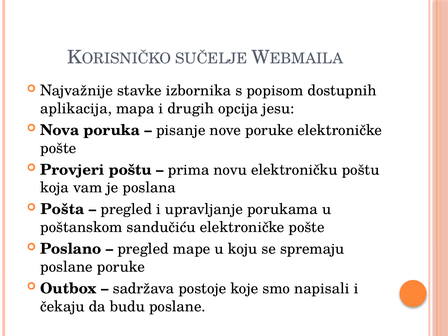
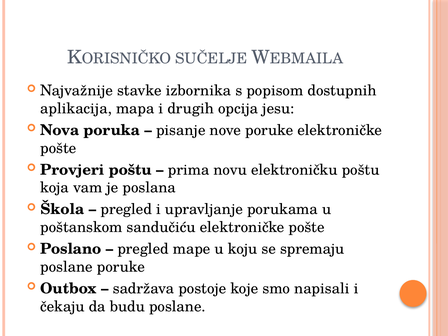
Pošta: Pošta -> Škola (62, 209)
